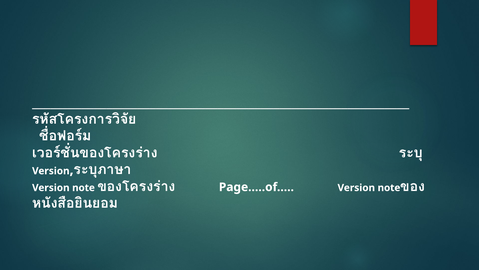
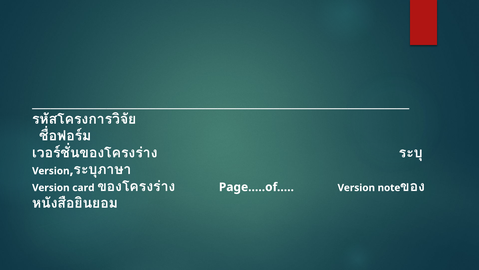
note: note -> card (83, 187)
